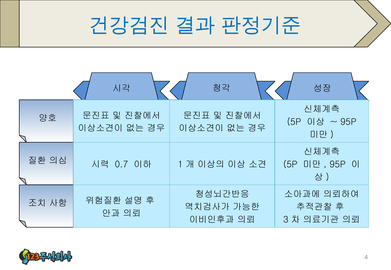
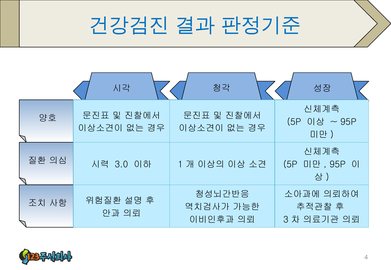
0.7: 0.7 -> 3.0 (121, 165)
